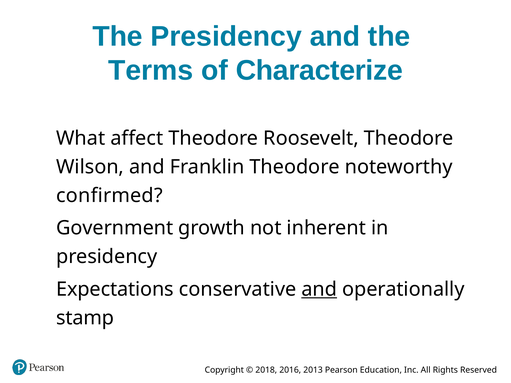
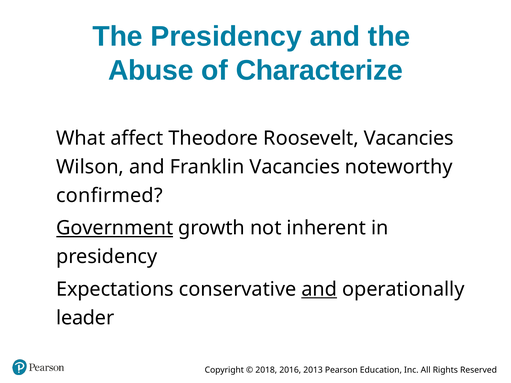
Terms: Terms -> Abuse (151, 70)
Roosevelt Theodore: Theodore -> Vacancies (409, 138)
Franklin Theodore: Theodore -> Vacancies (295, 167)
Government underline: none -> present (115, 228)
stamp: stamp -> leader (85, 318)
